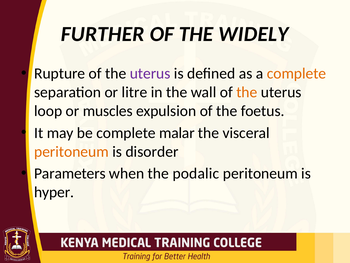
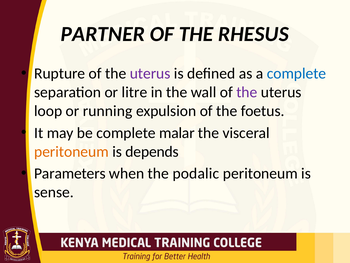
FURTHER: FURTHER -> PARTNER (103, 34)
WIDELY: WIDELY -> RHESUS (253, 34)
complete colour: orange -> blue (297, 73)
the colour: orange -> purple (247, 92)
muscles: muscles -> running (108, 111)
disorder: disorder -> depends (152, 151)
hyper: hyper -> sense (54, 192)
